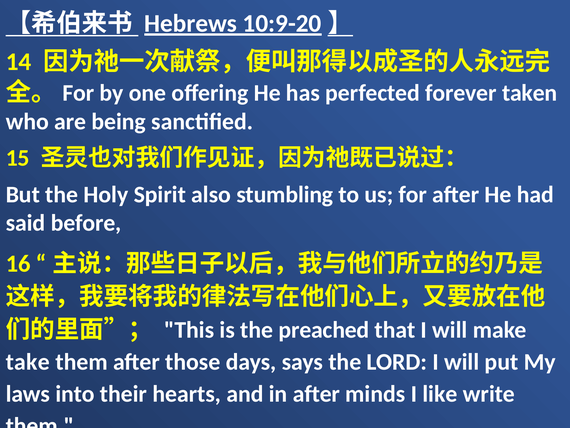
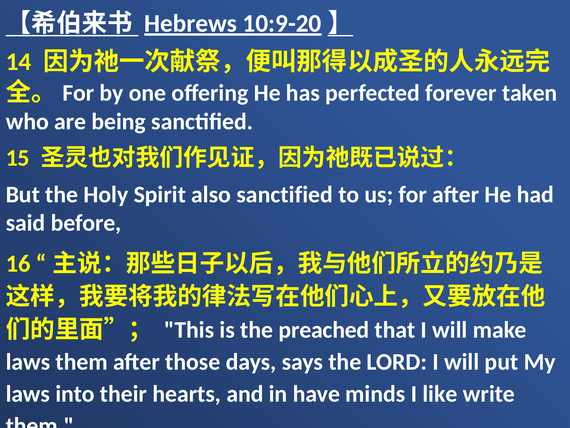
also stumbling: stumbling -> sanctified (285, 194)
take: take -> laws (28, 362)
in after: after -> have (316, 394)
